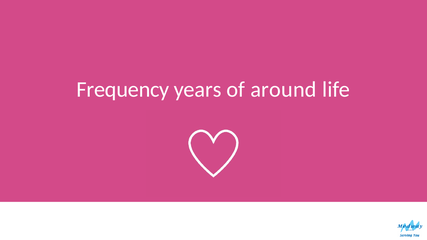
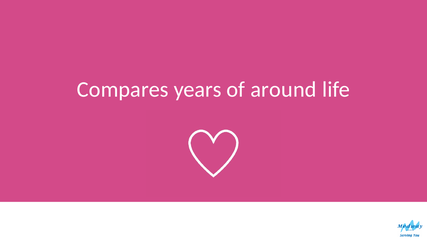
Frequency: Frequency -> Compares (123, 90)
